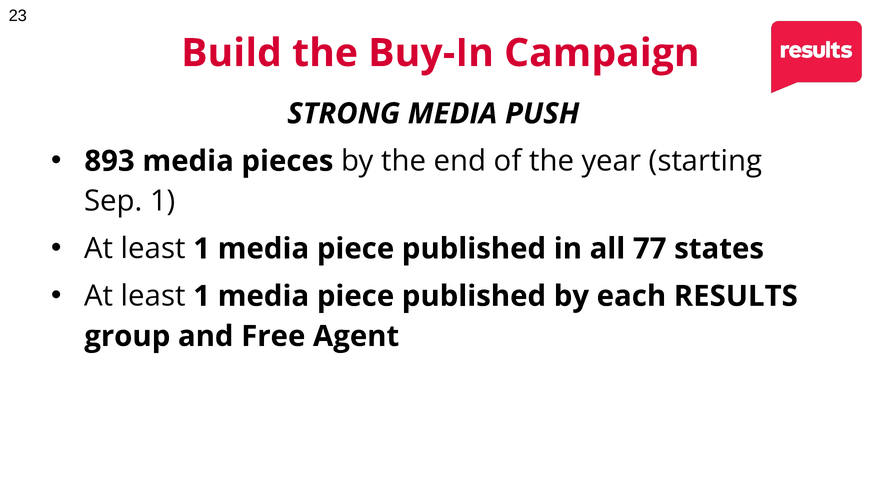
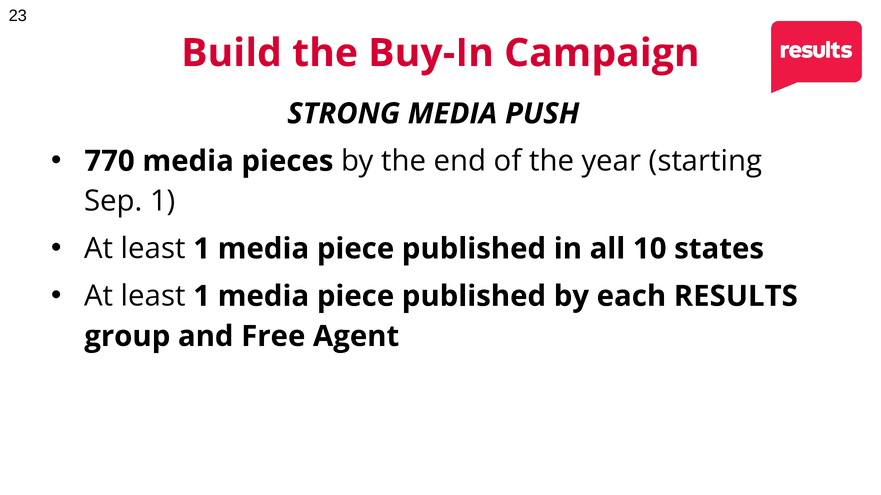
893: 893 -> 770 (110, 161)
77: 77 -> 10 (650, 249)
